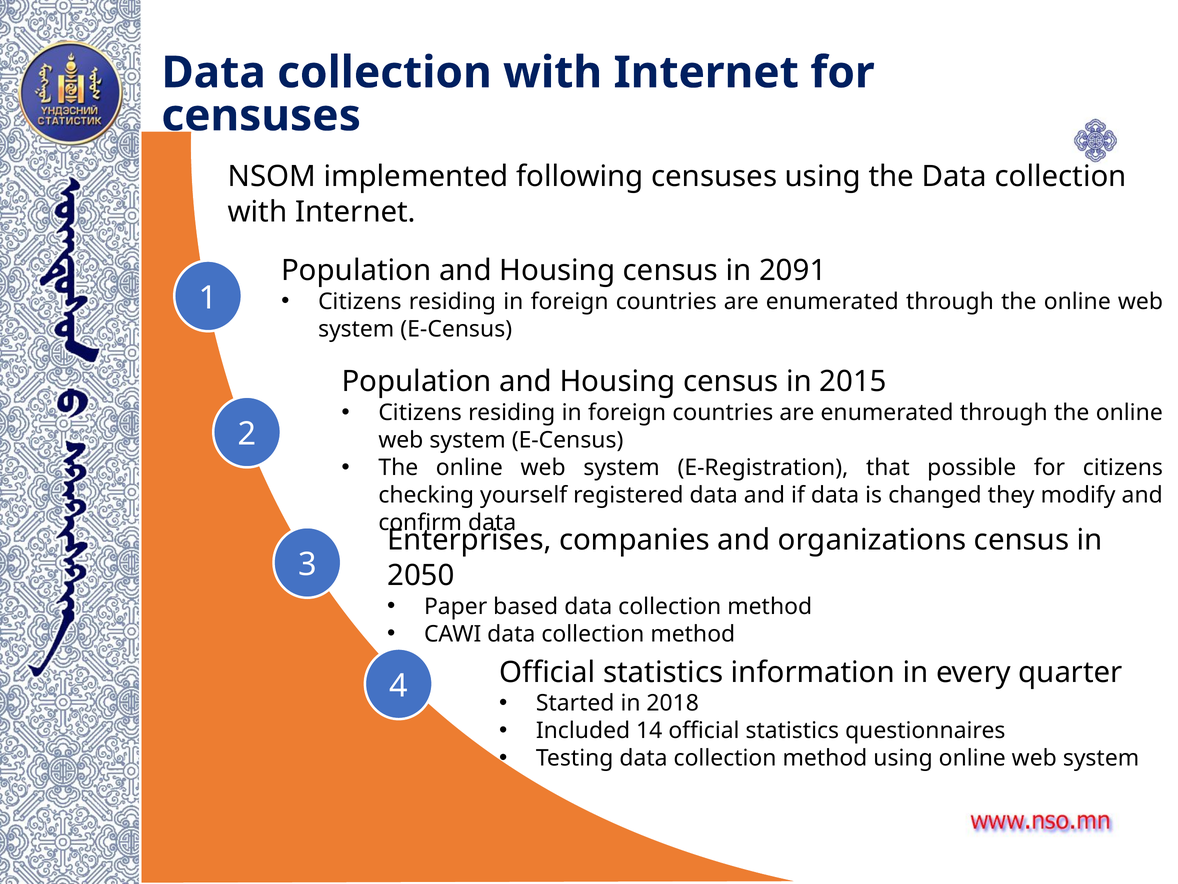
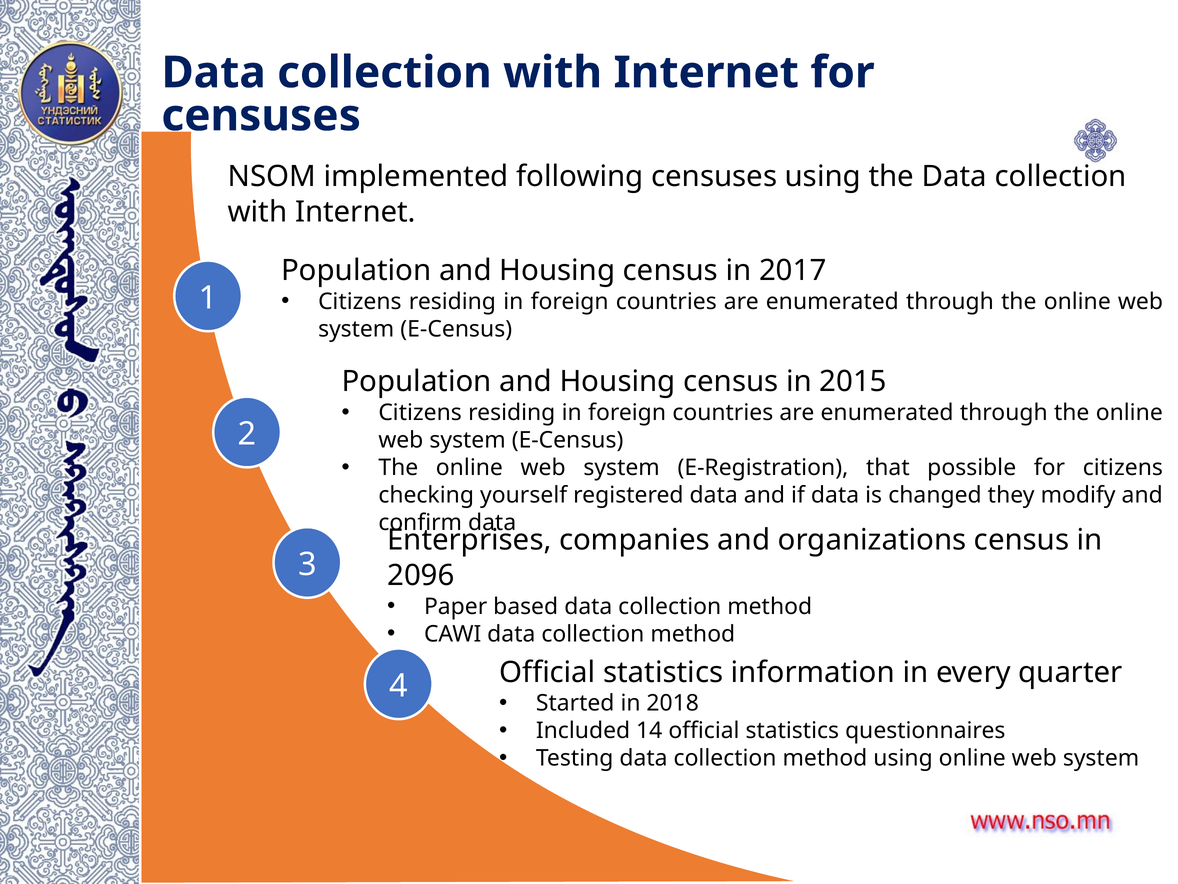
2091: 2091 -> 2017 (793, 270)
2050: 2050 -> 2096 (421, 575)
